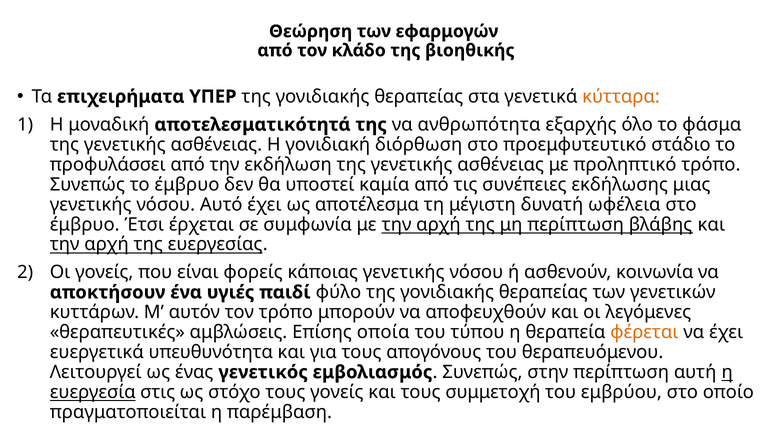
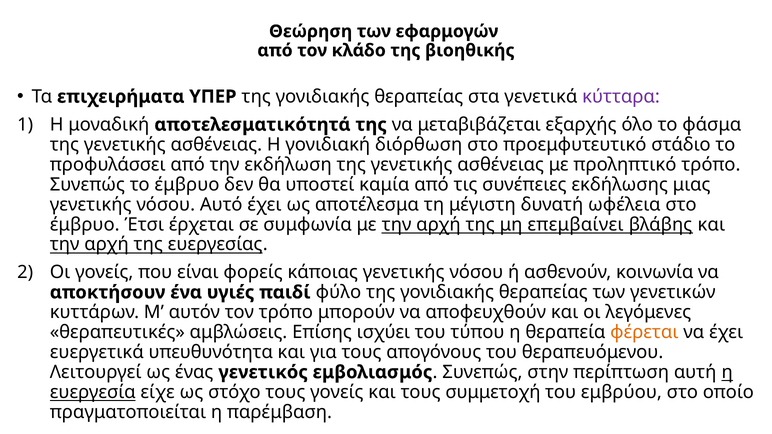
κύτταρα colour: orange -> purple (621, 97)
ανθρωπότητα: ανθρωπότητα -> μεταβιβάζεται (479, 125)
μη περίπτωση: περίπτωση -> επεμβαίνει (576, 225)
οποία: οποία -> ισχύει (383, 332)
στις: στις -> είχε (158, 392)
